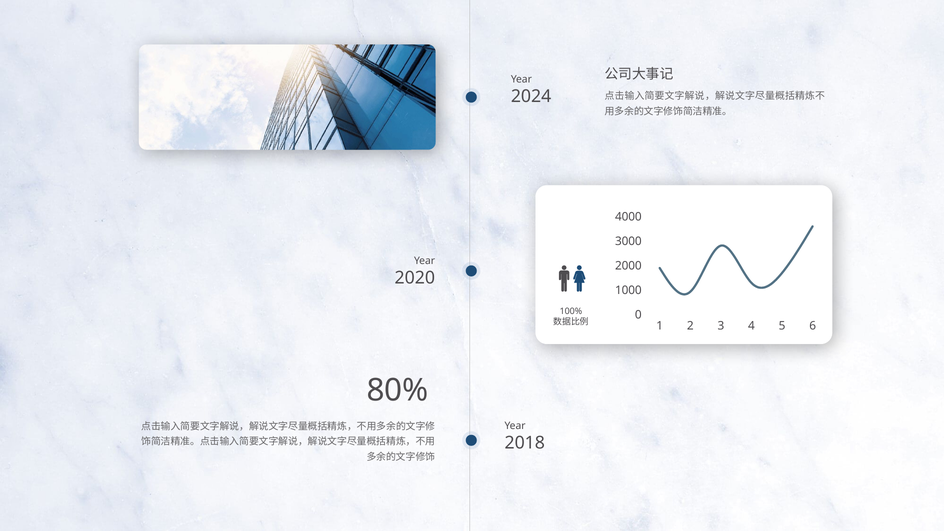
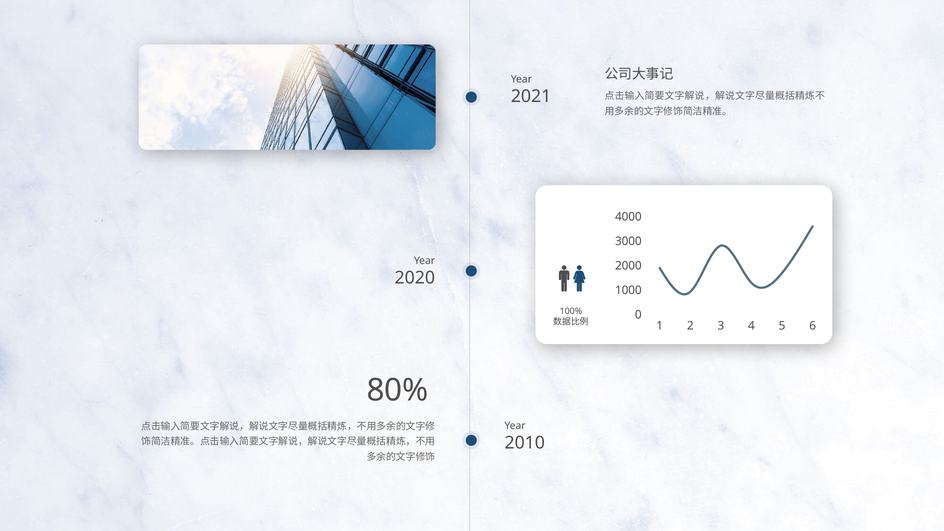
2024: 2024 -> 2021 (531, 96)
2018: 2018 -> 2010 (525, 443)
